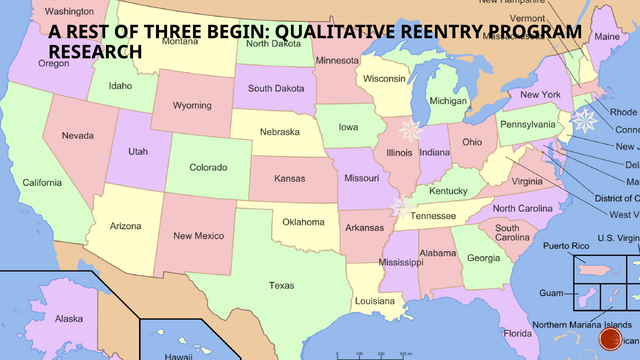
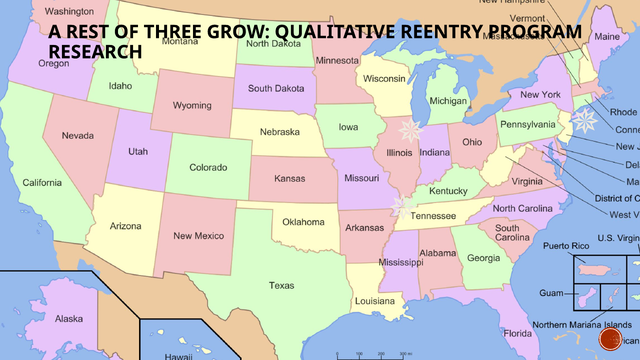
BEGIN: BEGIN -> GROW (238, 32)
